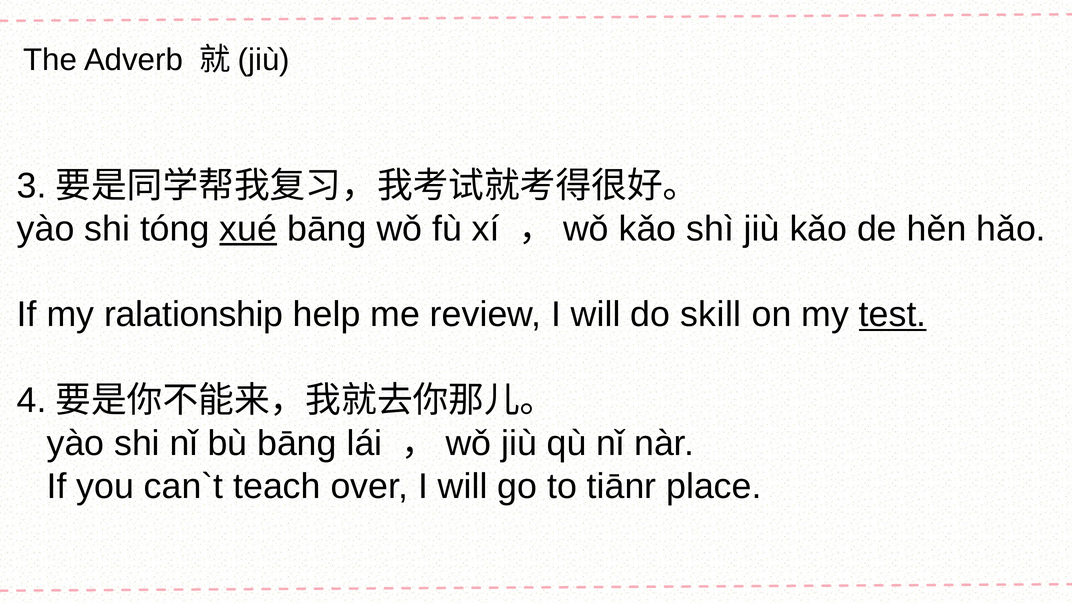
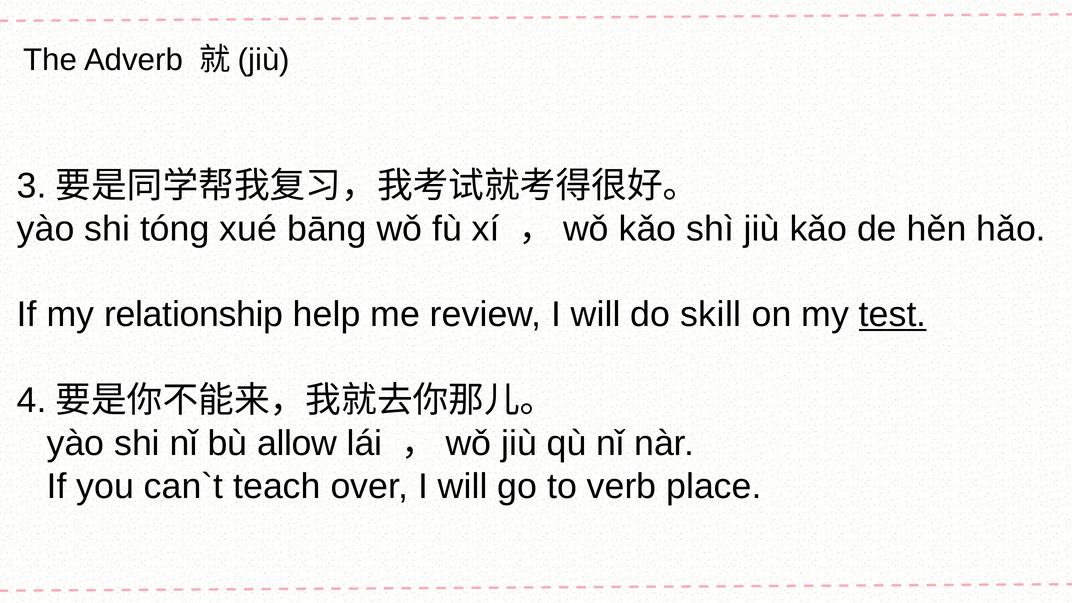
xué underline: present -> none (248, 229)
ralationship: ralationship -> relationship (194, 315)
bù bāng: bāng -> allow (297, 443)
tiānr: tiānr -> verb (622, 486)
